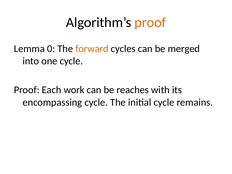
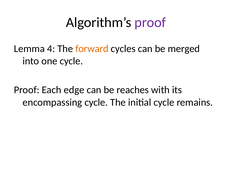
proof colour: orange -> purple (150, 22)
0: 0 -> 4 (51, 49)
work: work -> edge (74, 90)
